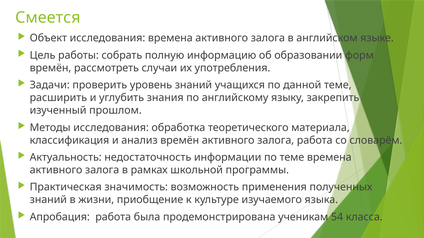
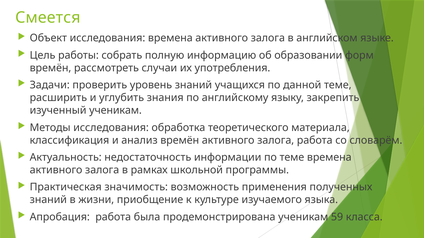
изученный прошлом: прошлом -> ученикам (116, 111)
54: 54 -> 59 (337, 217)
